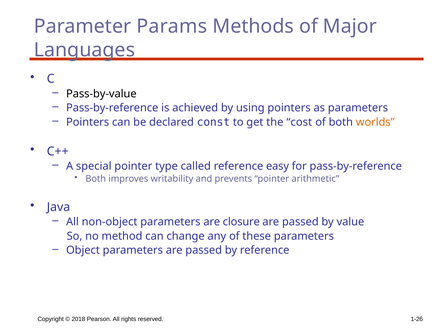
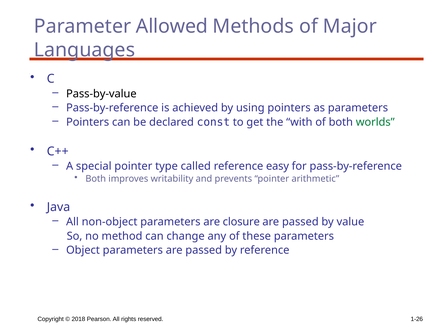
Params: Params -> Allowed (172, 26)
cost: cost -> with (299, 122)
worlds colour: orange -> green (375, 122)
